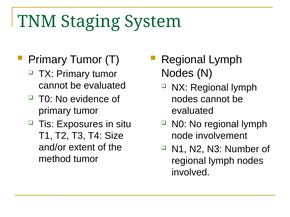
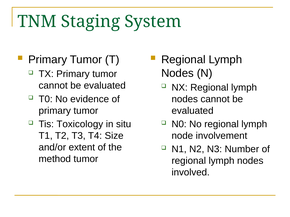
Exposures: Exposures -> Toxicology (80, 124)
